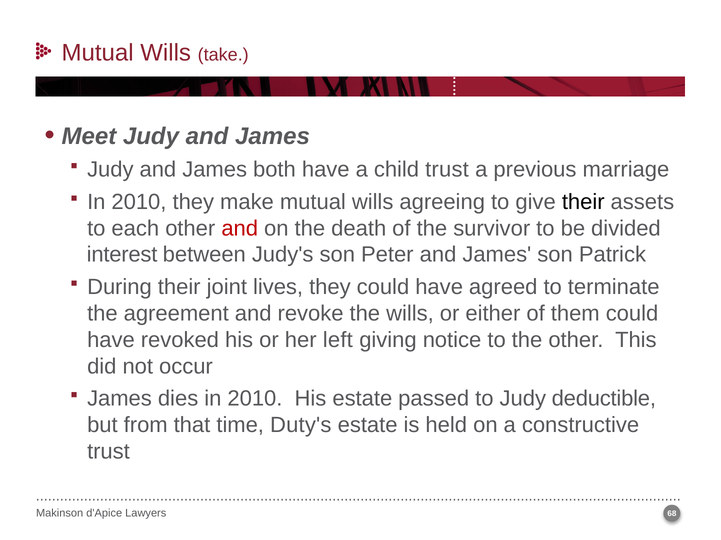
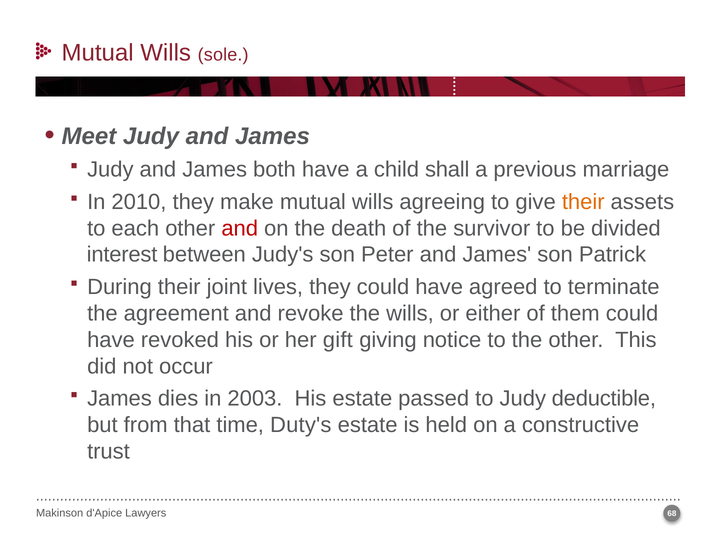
take: take -> sole (223, 55)
child trust: trust -> shall (447, 170)
their colour: black -> orange (583, 202)
left: left -> gift (338, 340)
dies in 2010: 2010 -> 2003 (255, 399)
